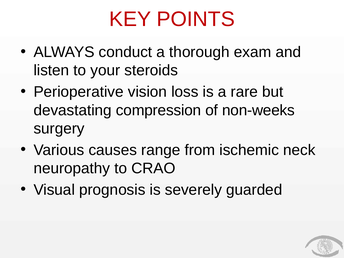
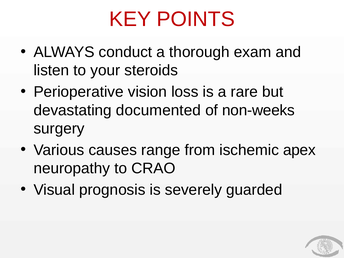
compression: compression -> documented (158, 110)
neck: neck -> apex (299, 150)
